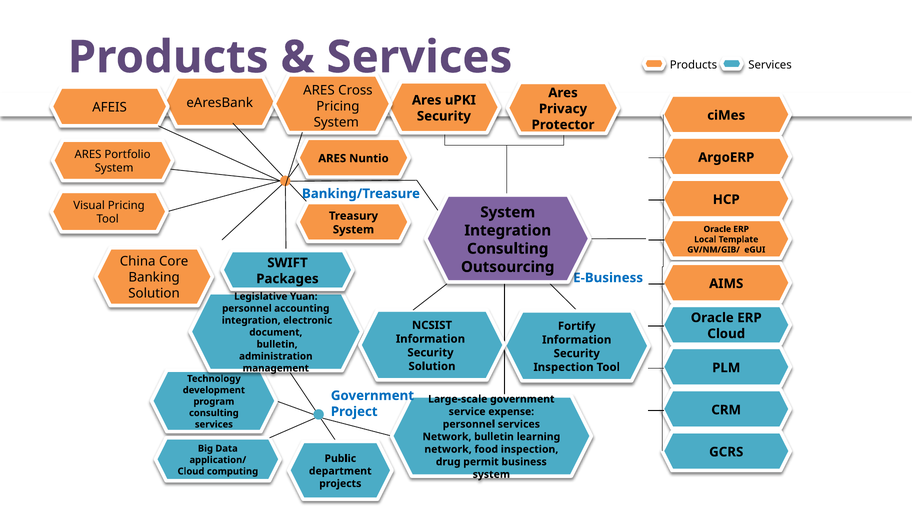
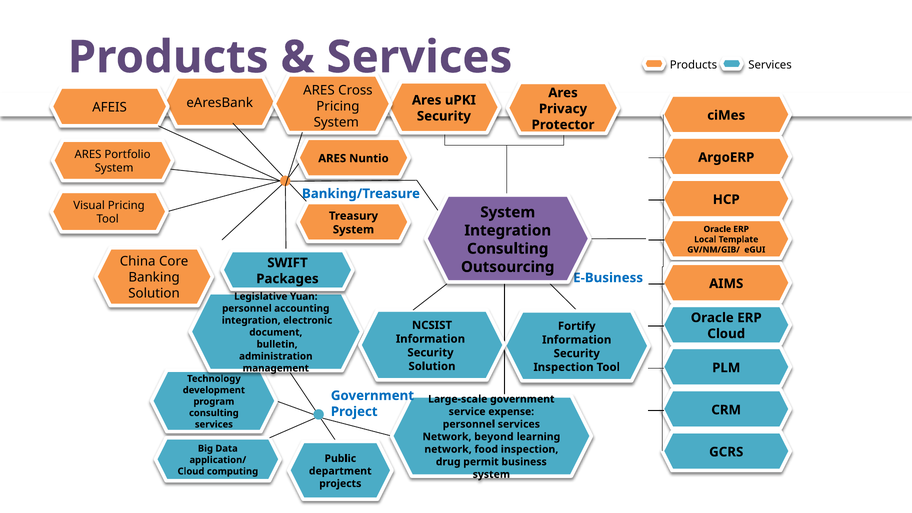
Network bulletin: bulletin -> beyond (494, 437)
